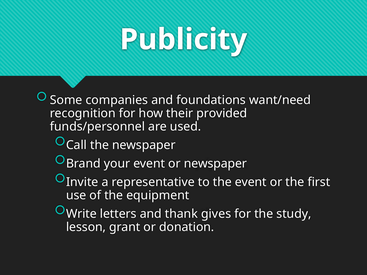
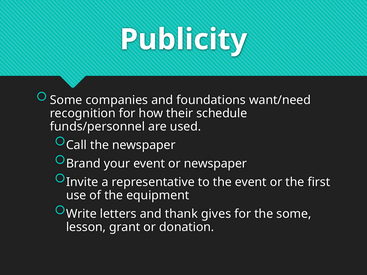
provided: provided -> schedule (222, 114)
the study: study -> some (294, 214)
